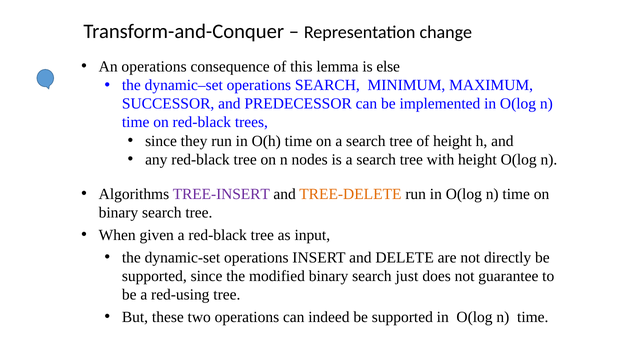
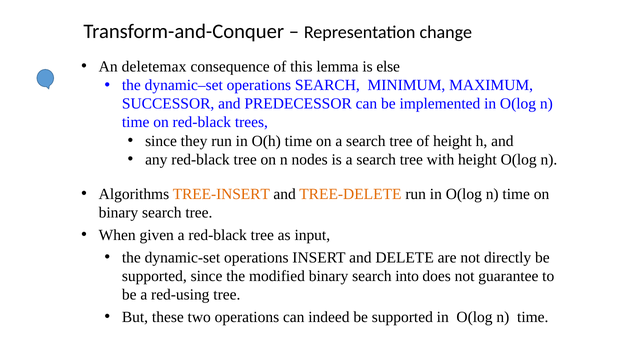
An operations: operations -> deletemax (154, 67)
TREE-INSERT colour: purple -> orange (221, 194)
just: just -> into (407, 276)
